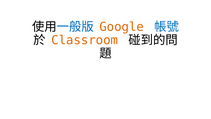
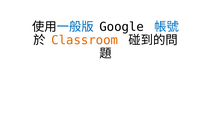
Google colour: orange -> black (122, 27)
